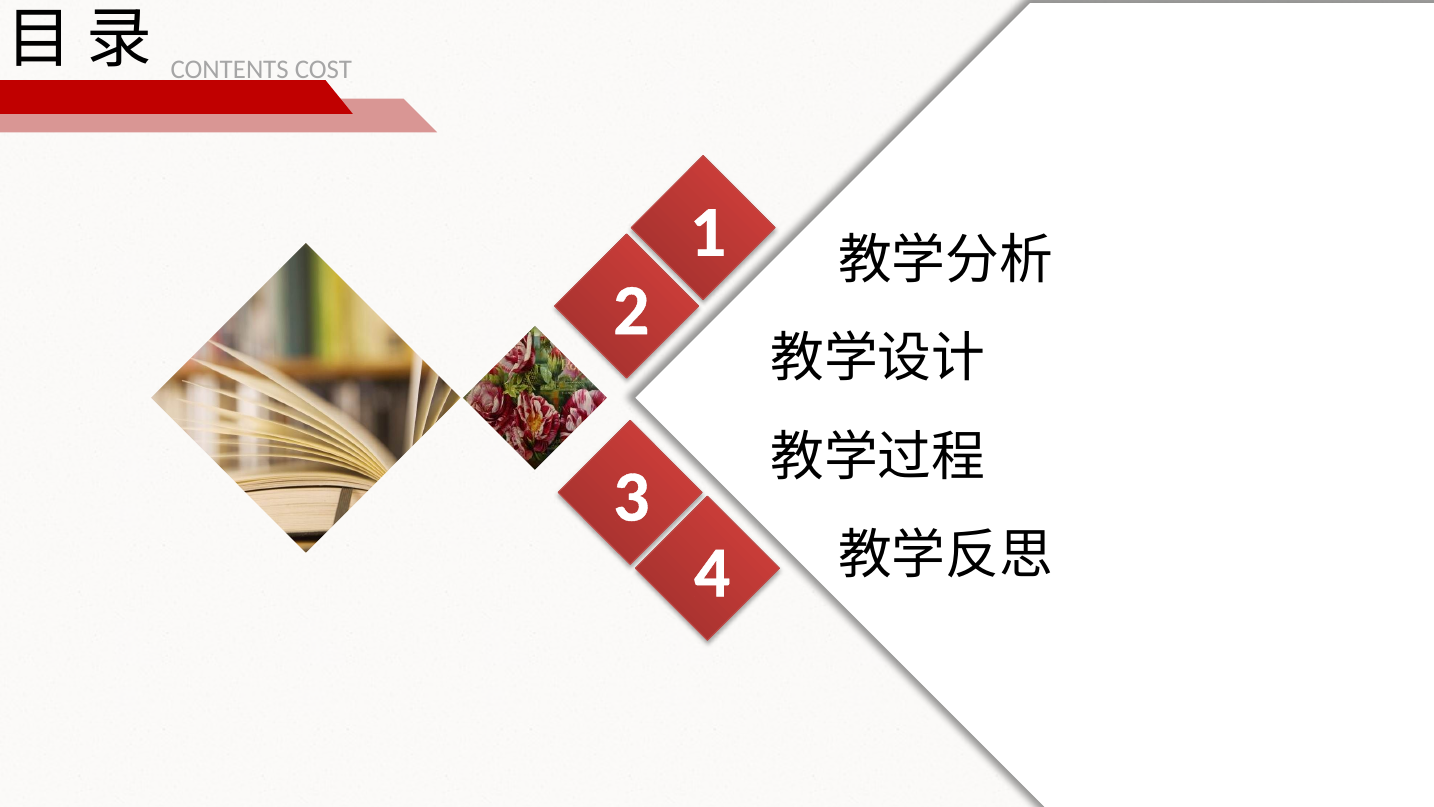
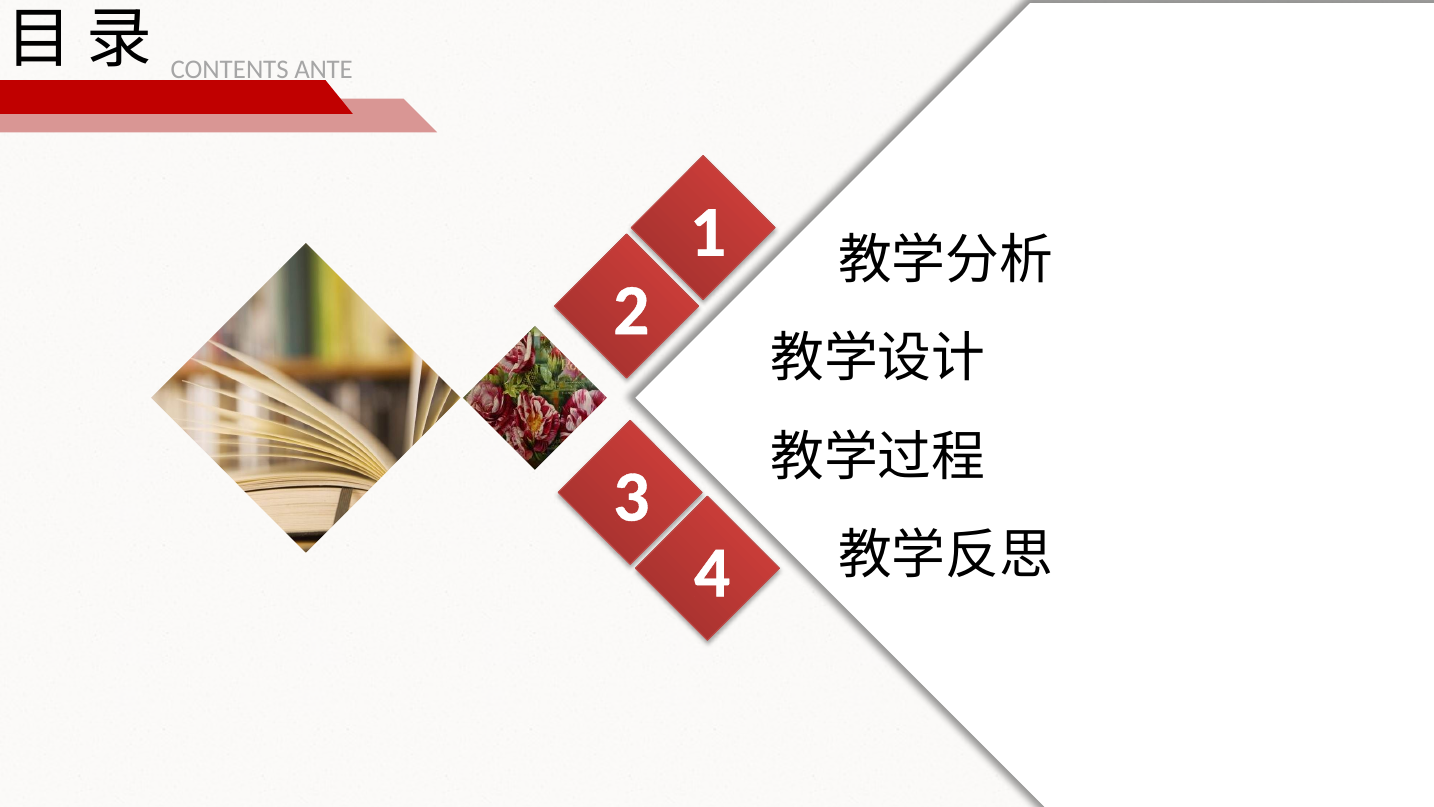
COST: COST -> ANTE (323, 70)
